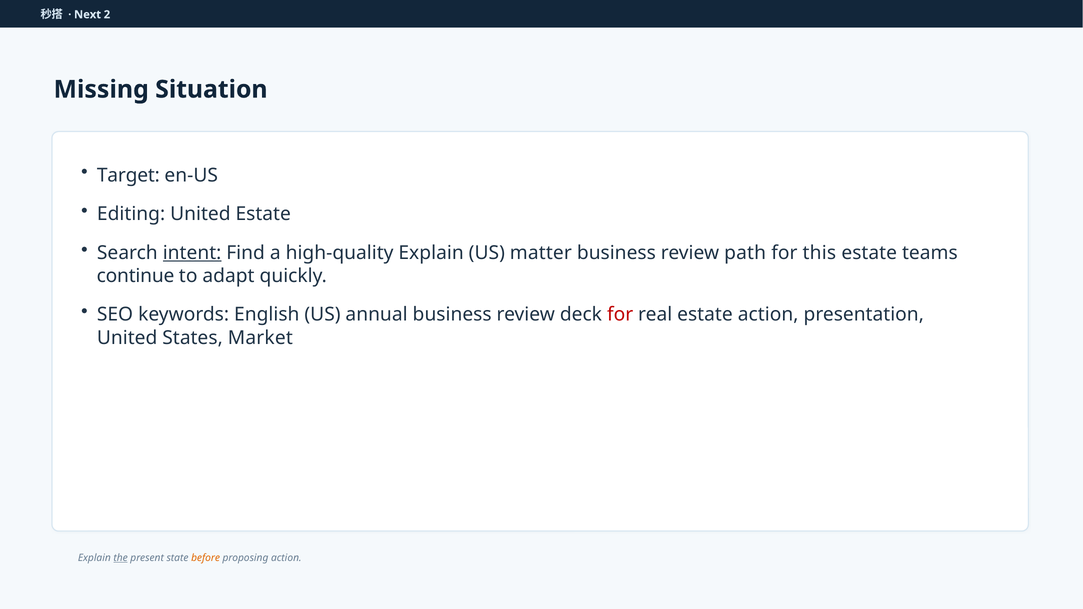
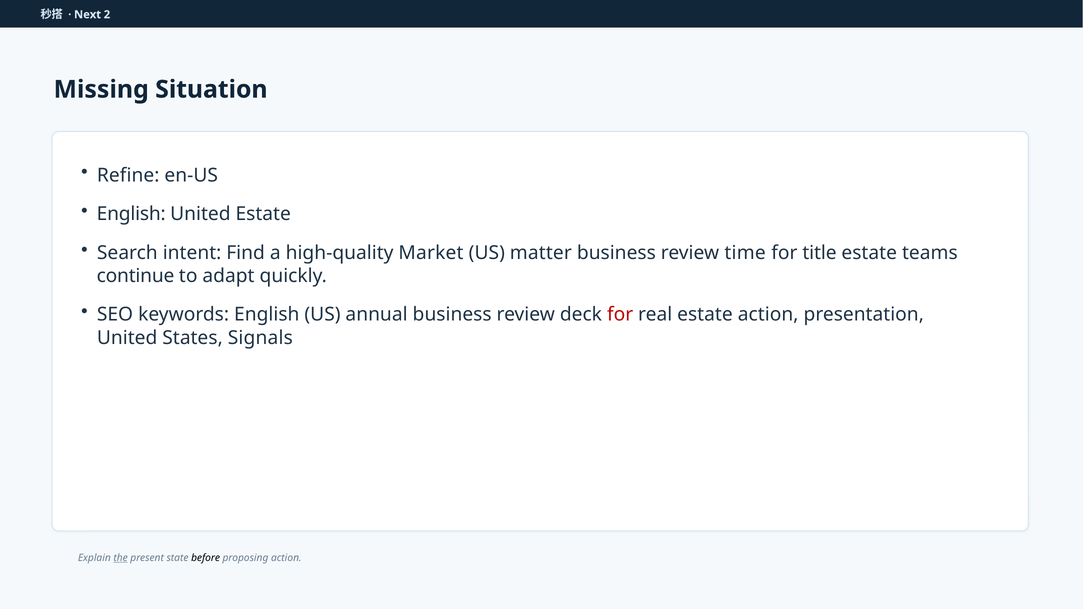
Target: Target -> Refine (128, 175)
Editing: Editing -> English (131, 214)
intent underline: present -> none (192, 253)
high-quality Explain: Explain -> Market (431, 253)
path: path -> time (745, 253)
this: this -> title (819, 253)
Market: Market -> Signals (260, 338)
before colour: orange -> black (206, 558)
